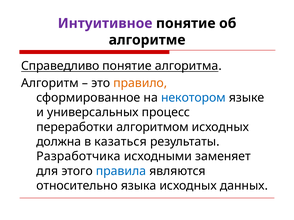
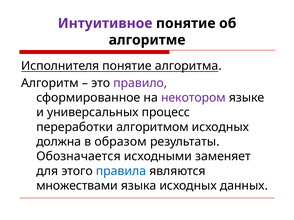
Справедливо: Справедливо -> Исполнителя (60, 66)
правило colour: orange -> purple (140, 83)
некотором colour: blue -> purple (193, 98)
казаться: казаться -> образом (121, 142)
Разработчика: Разработчика -> Обозначается (78, 157)
относительно: относительно -> множествами (77, 186)
